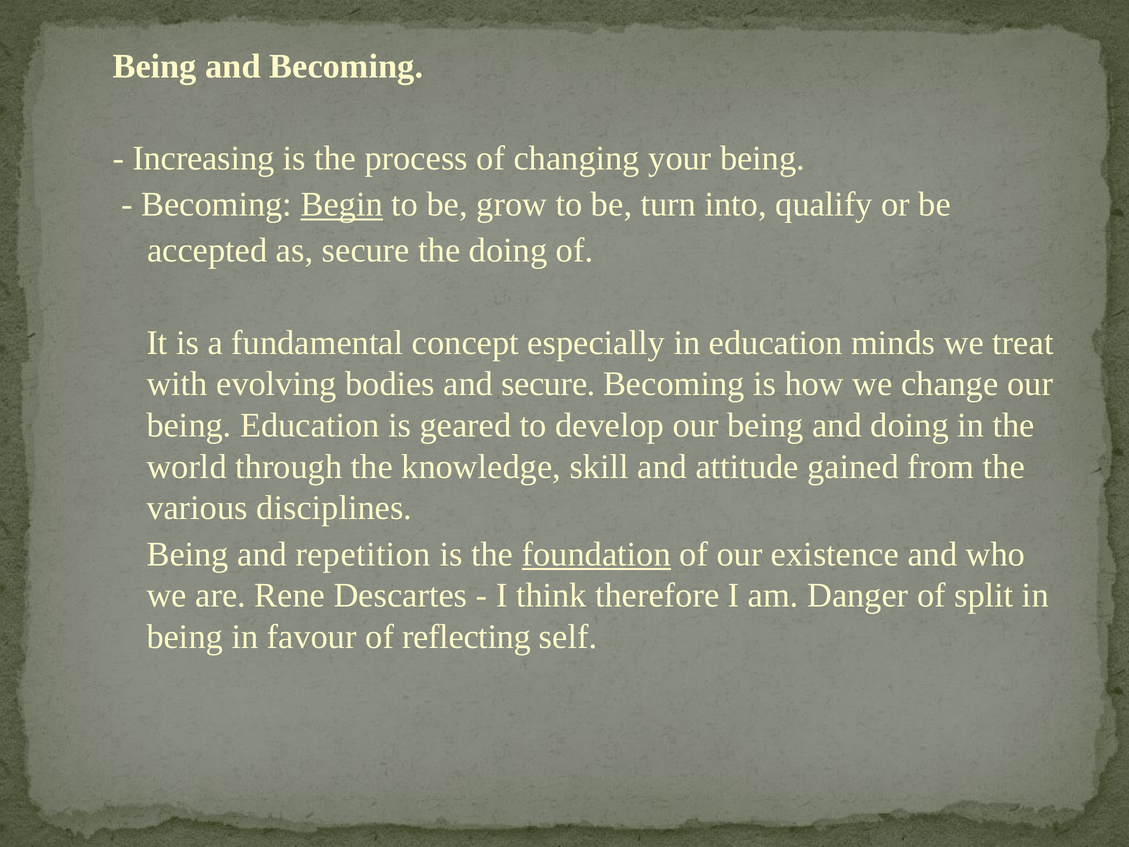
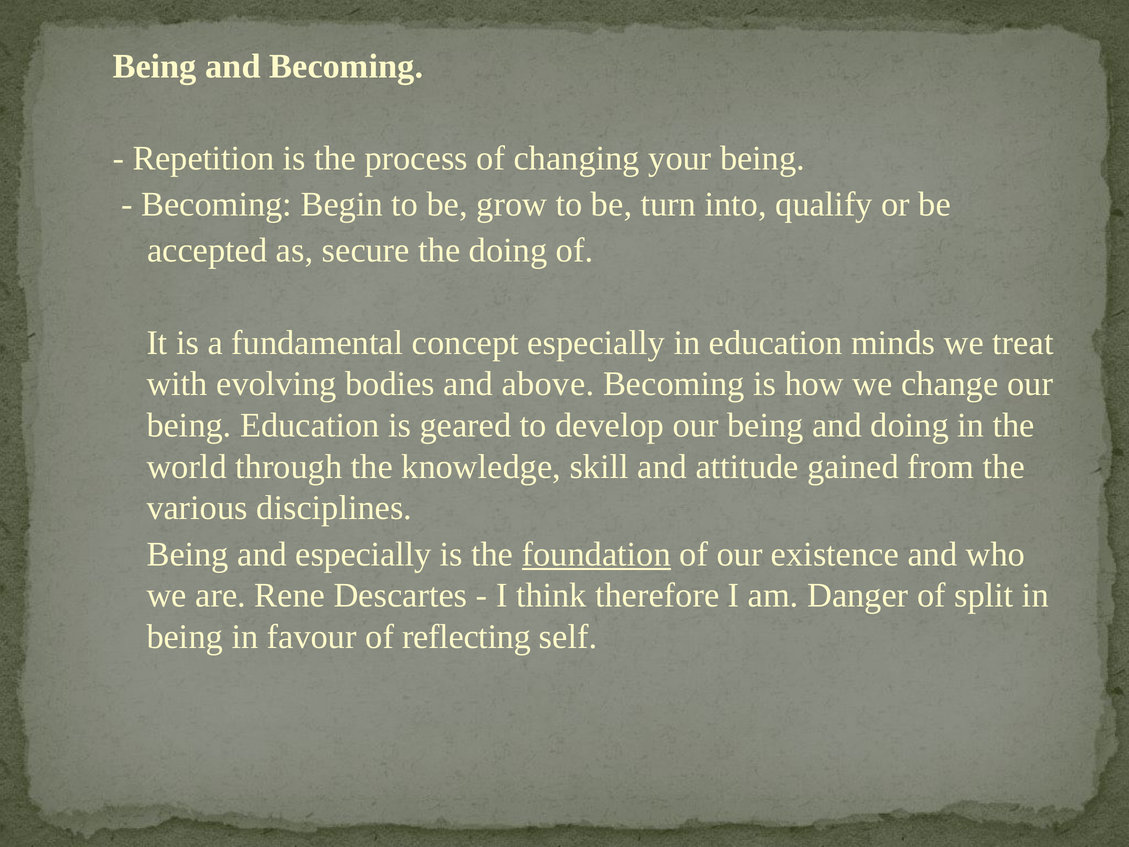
Increasing: Increasing -> Repetition (203, 158)
Begin underline: present -> none (342, 204)
and secure: secure -> above (548, 384)
and repetition: repetition -> especially (363, 554)
